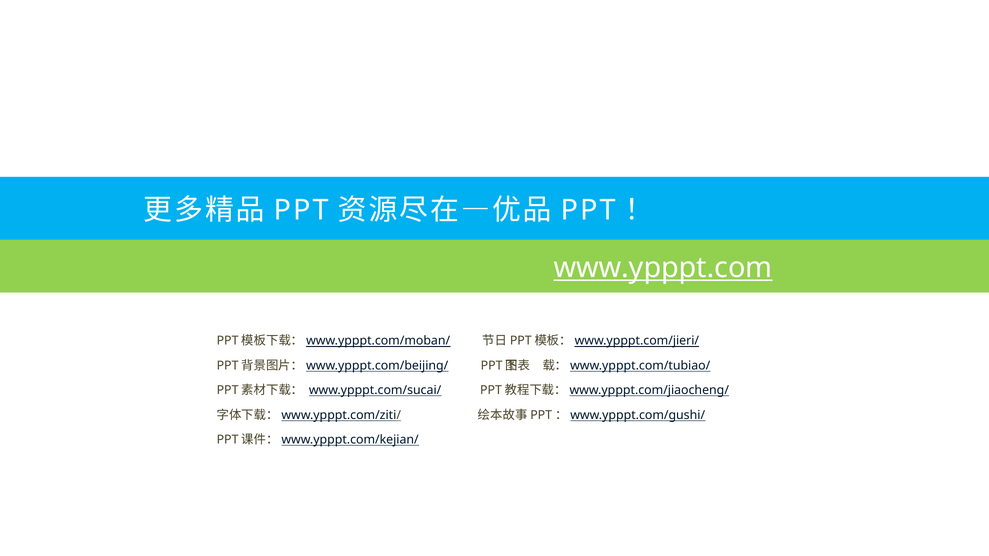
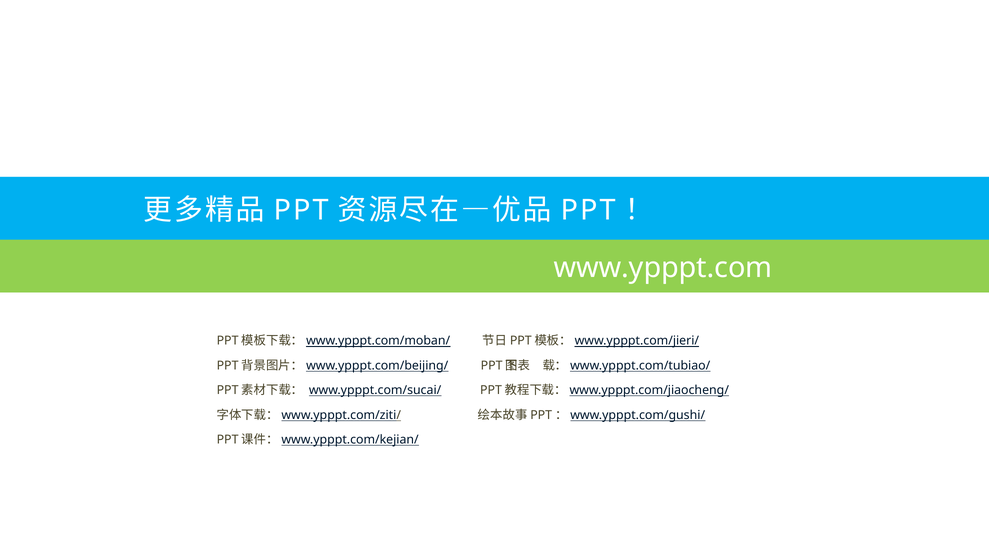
www.ypppt.com underline: present -> none (663, 268)
